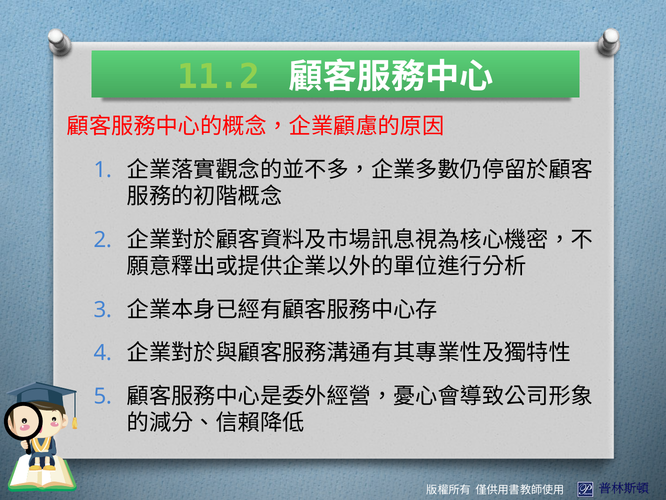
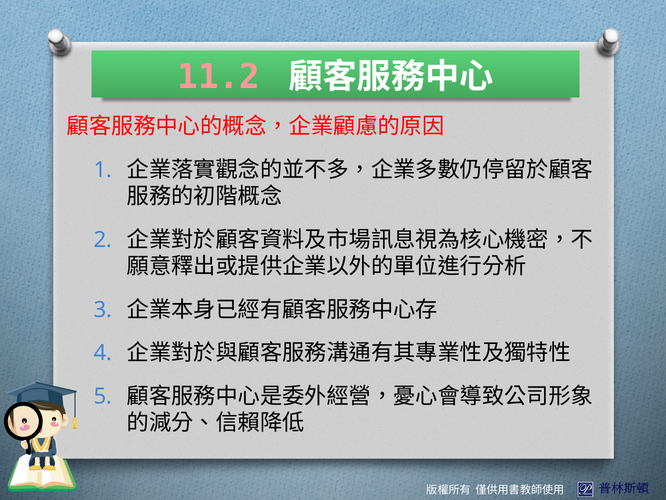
11.2 colour: light green -> pink (219, 77)
